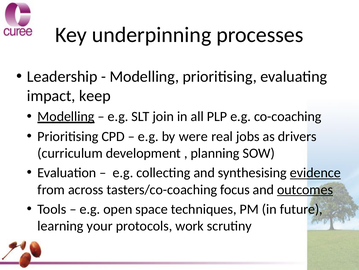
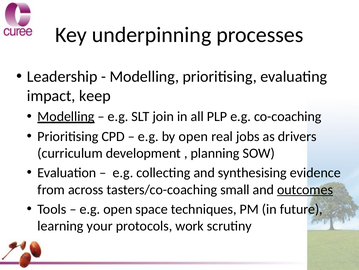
by were: were -> open (193, 136)
evidence underline: present -> none (315, 172)
focus: focus -> small (235, 189)
